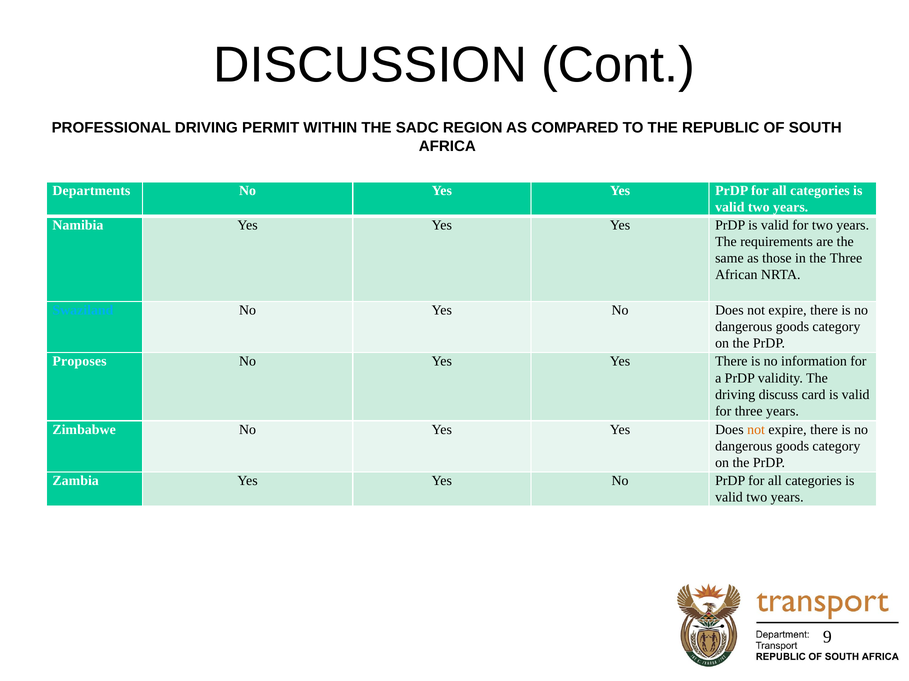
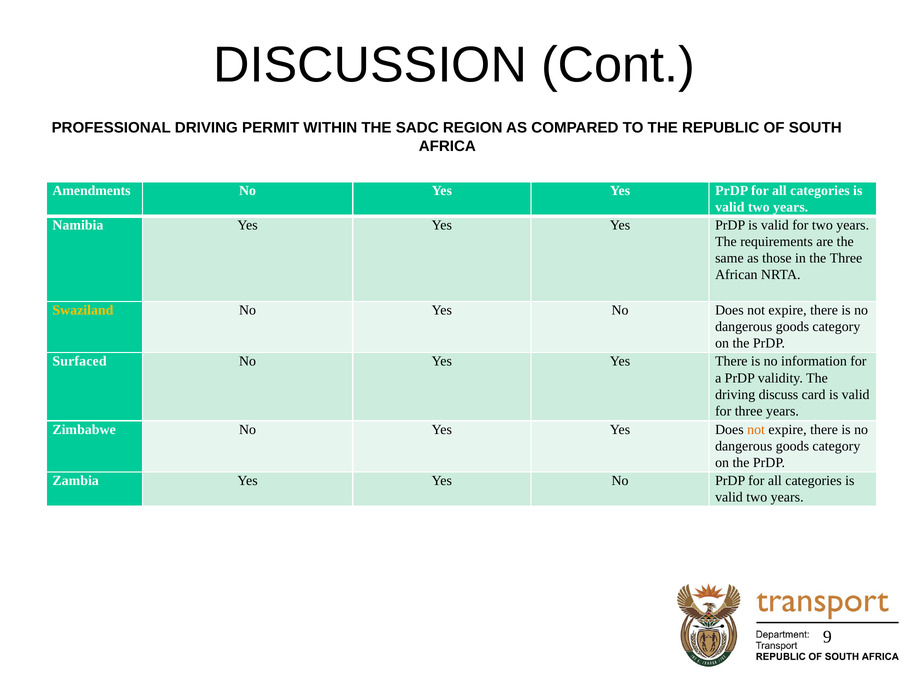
Departments: Departments -> Amendments (92, 191)
Swaziland colour: light blue -> yellow (83, 311)
Proposes: Proposes -> Surfaced (80, 362)
